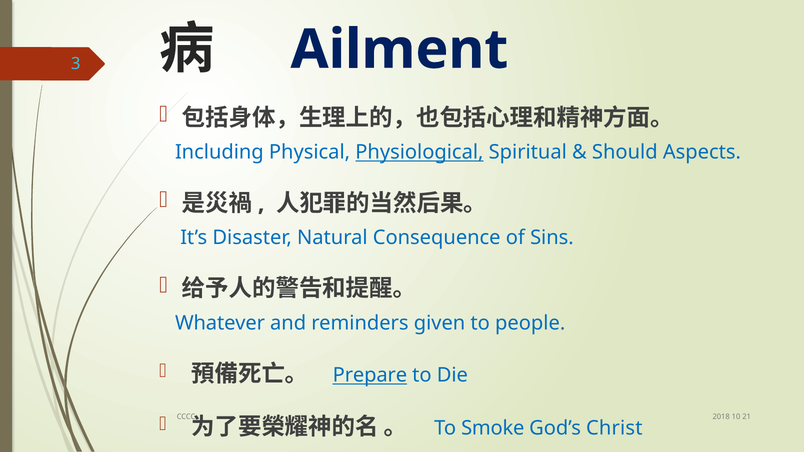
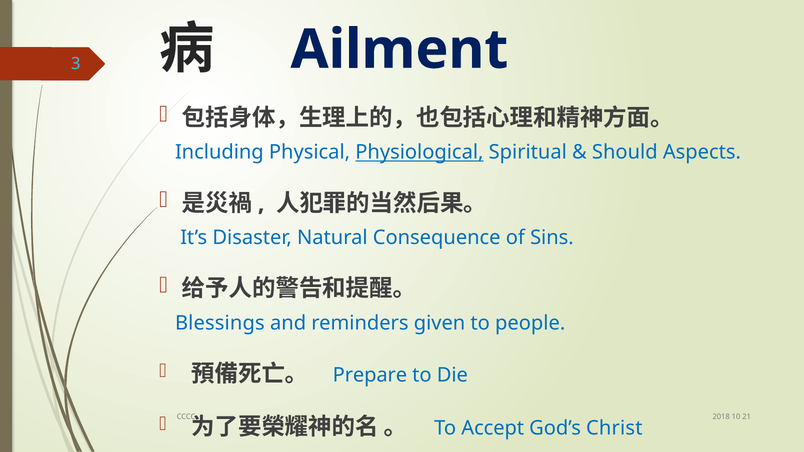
Whatever: Whatever -> Blessings (220, 323)
Prepare underline: present -> none (370, 375)
Smoke: Smoke -> Accept (493, 428)
